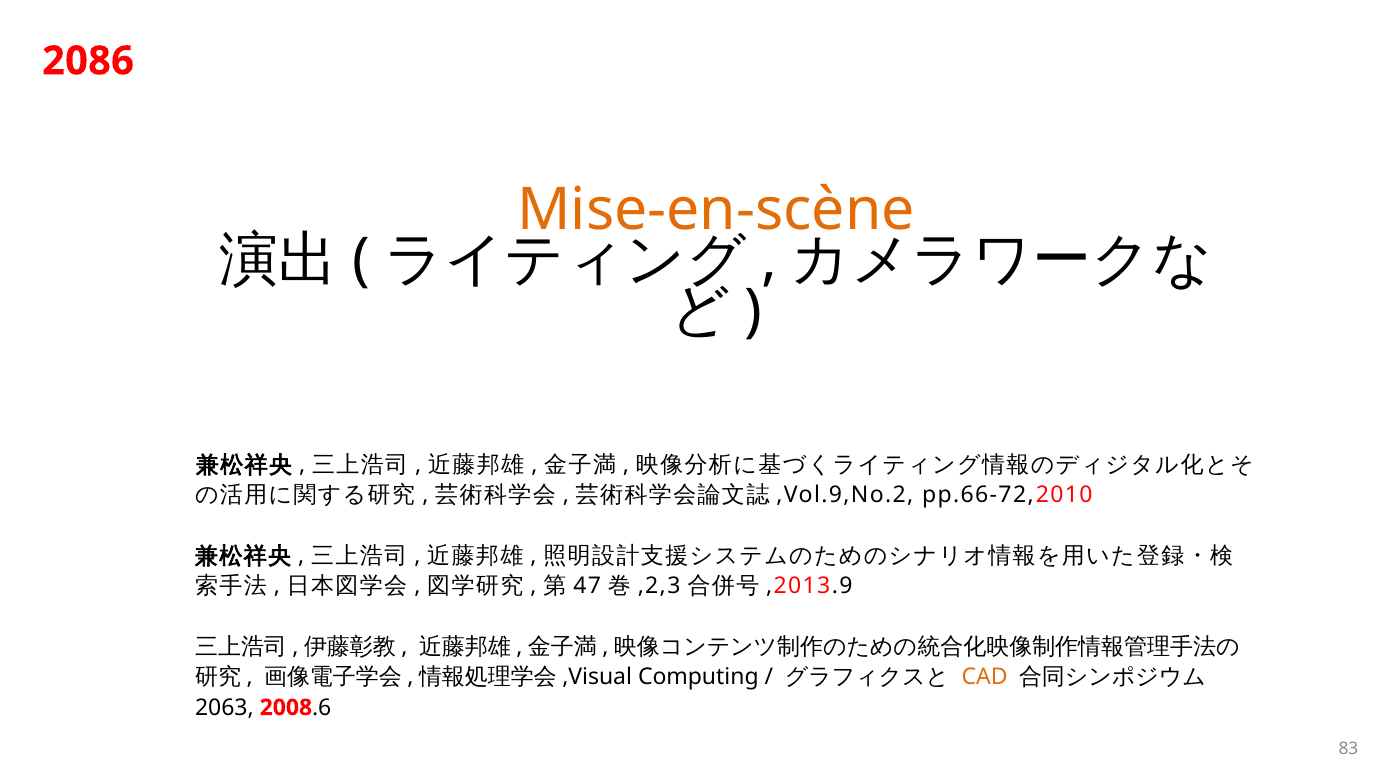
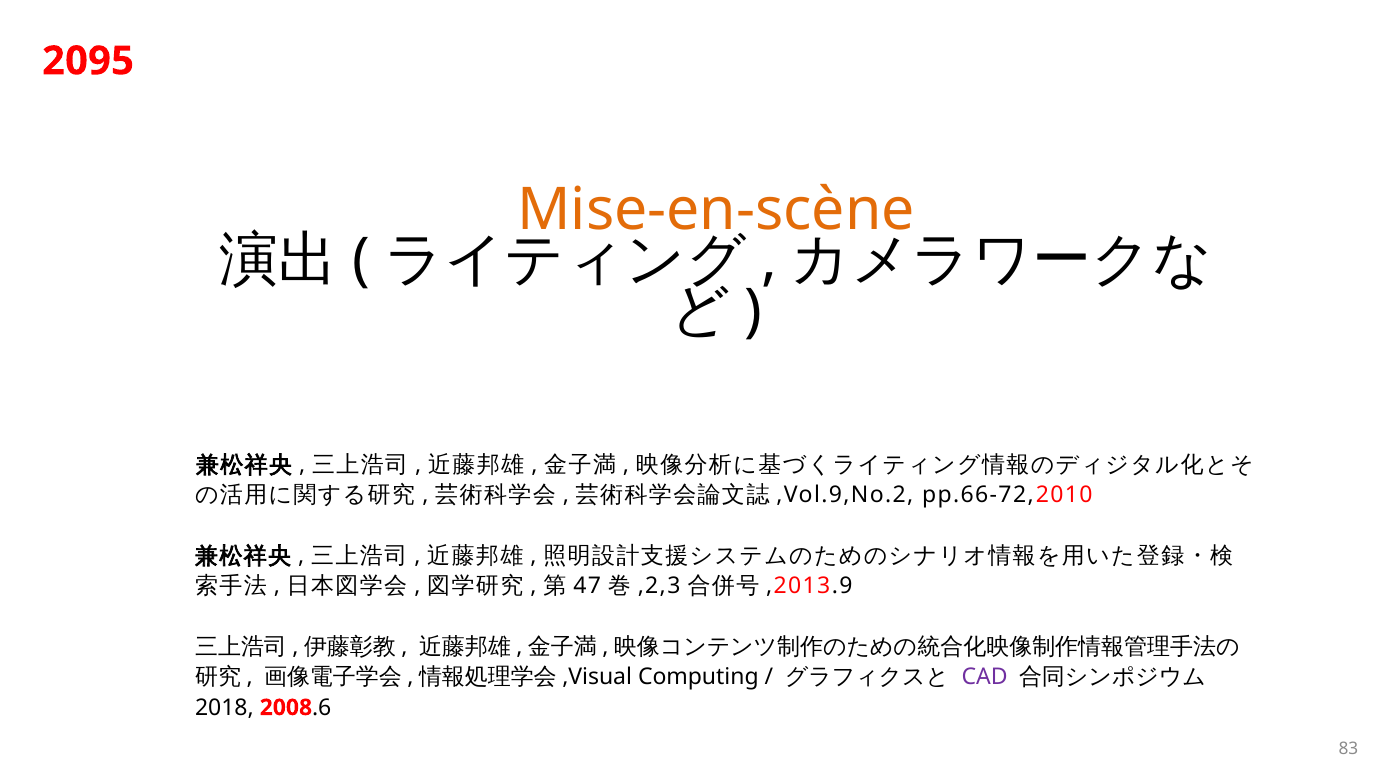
2086: 2086 -> 2095 (88, 61)
CAD colour: orange -> purple (985, 678)
2063: 2063 -> 2018 (224, 708)
